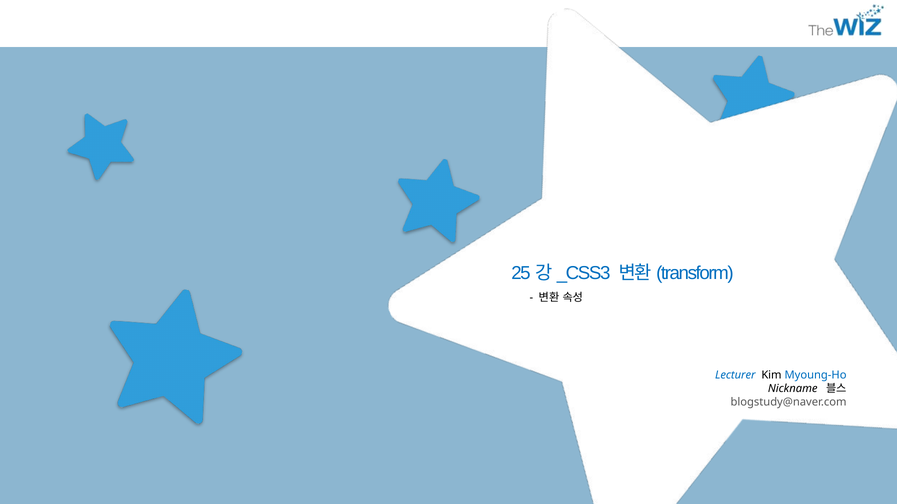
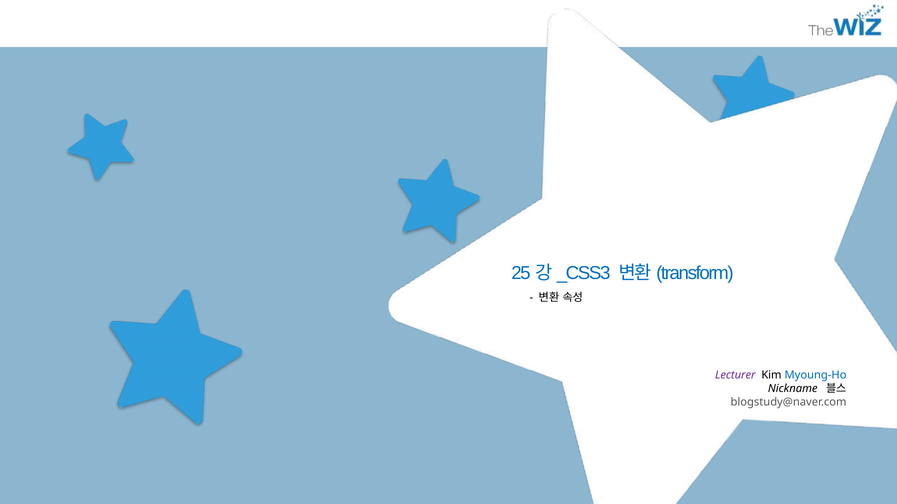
Lecturer colour: blue -> purple (735, 376)
